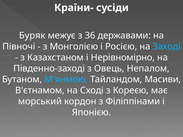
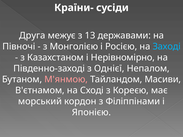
Буряк: Буряк -> Друга (32, 36)
36: 36 -> 13 (90, 36)
Овець: Овець -> Однієї (109, 69)
М'янмою colour: light blue -> pink (66, 80)
